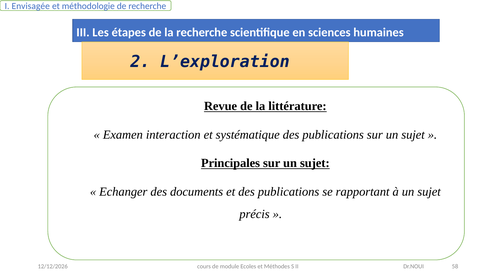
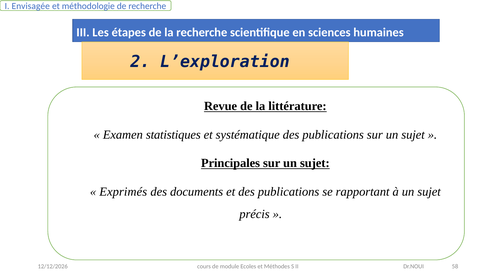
interaction: interaction -> statistiques (173, 135)
Echanger: Echanger -> Exprimés (123, 192)
